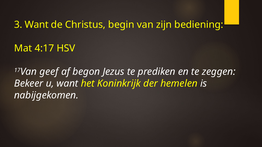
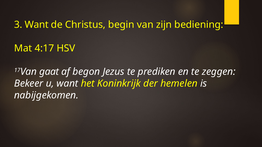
geef: geef -> gaat (49, 72)
